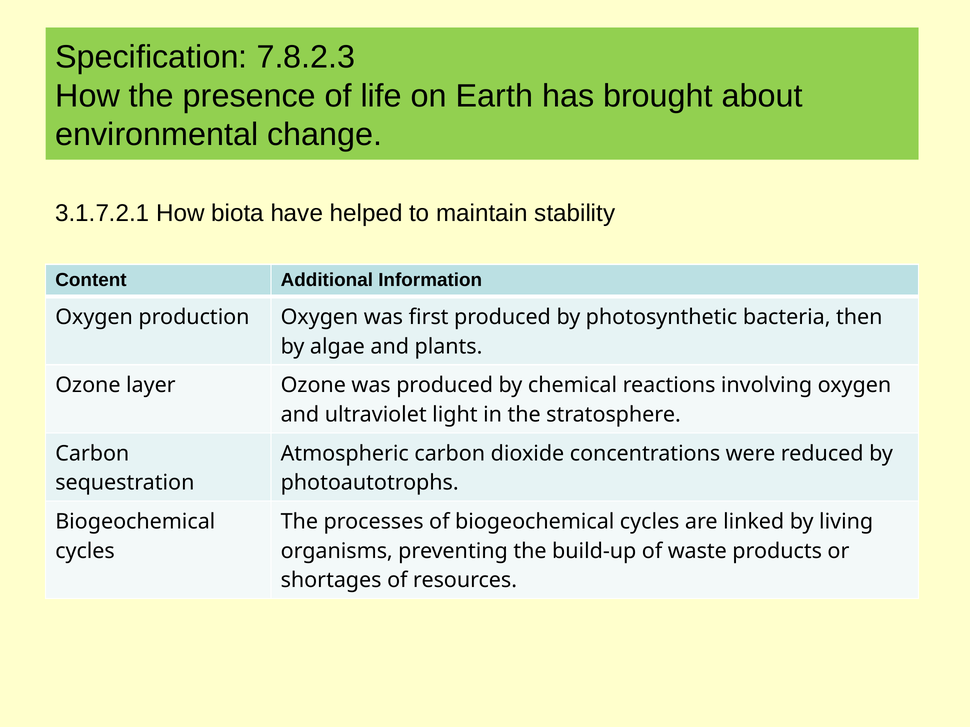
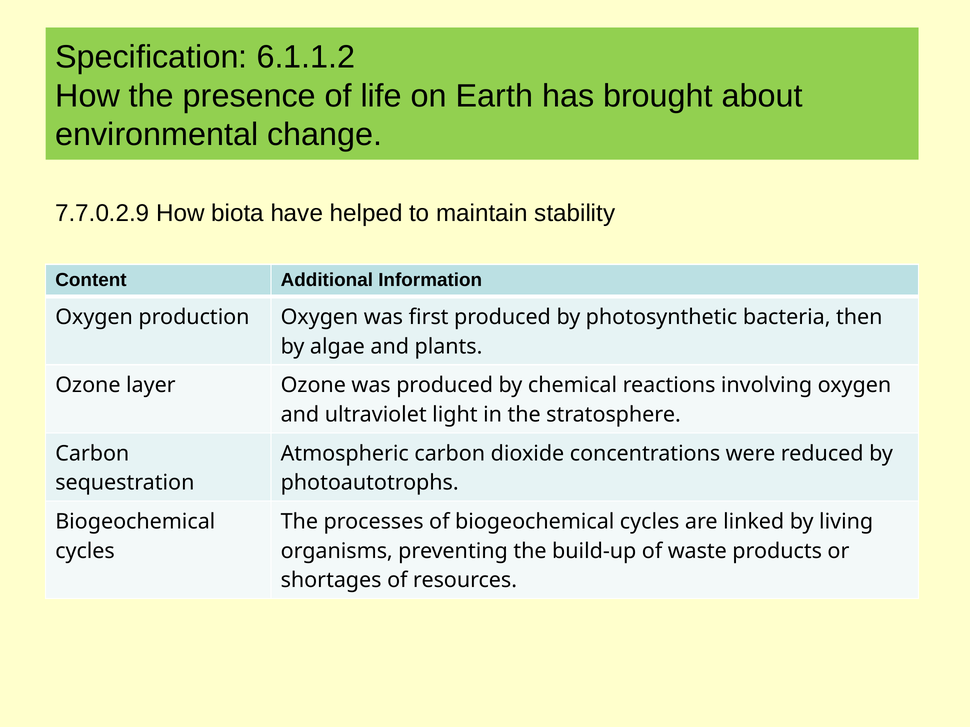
7.8.2.3: 7.8.2.3 -> 6.1.1.2 (306, 57)
3.1.7.2.1: 3.1.7.2.1 -> 7.7.0.2.9 (102, 213)
